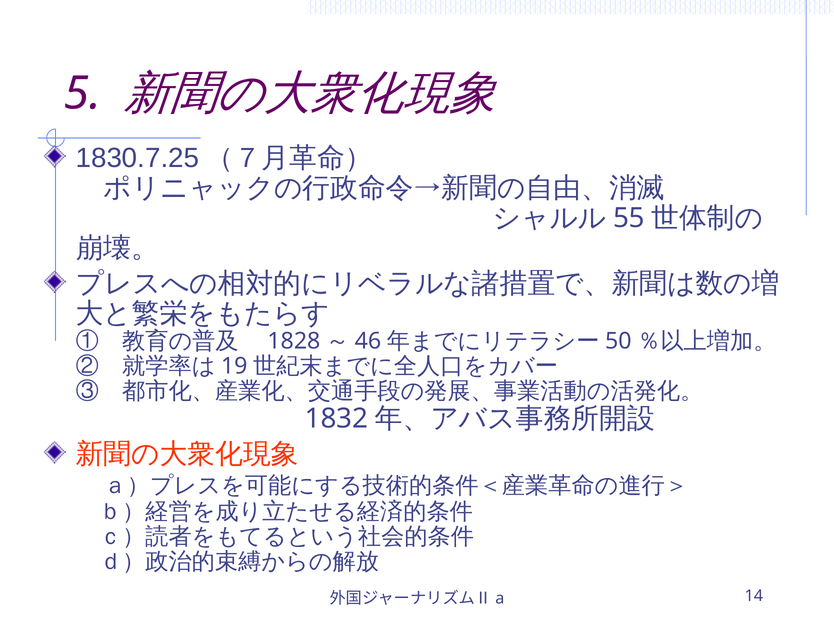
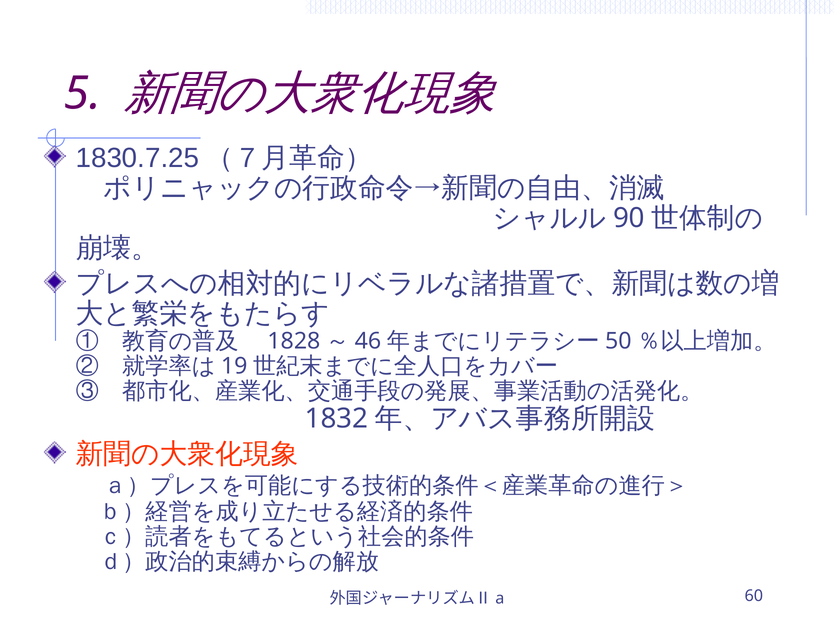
55: 55 -> 90 (629, 218)
14: 14 -> 60 (754, 596)
